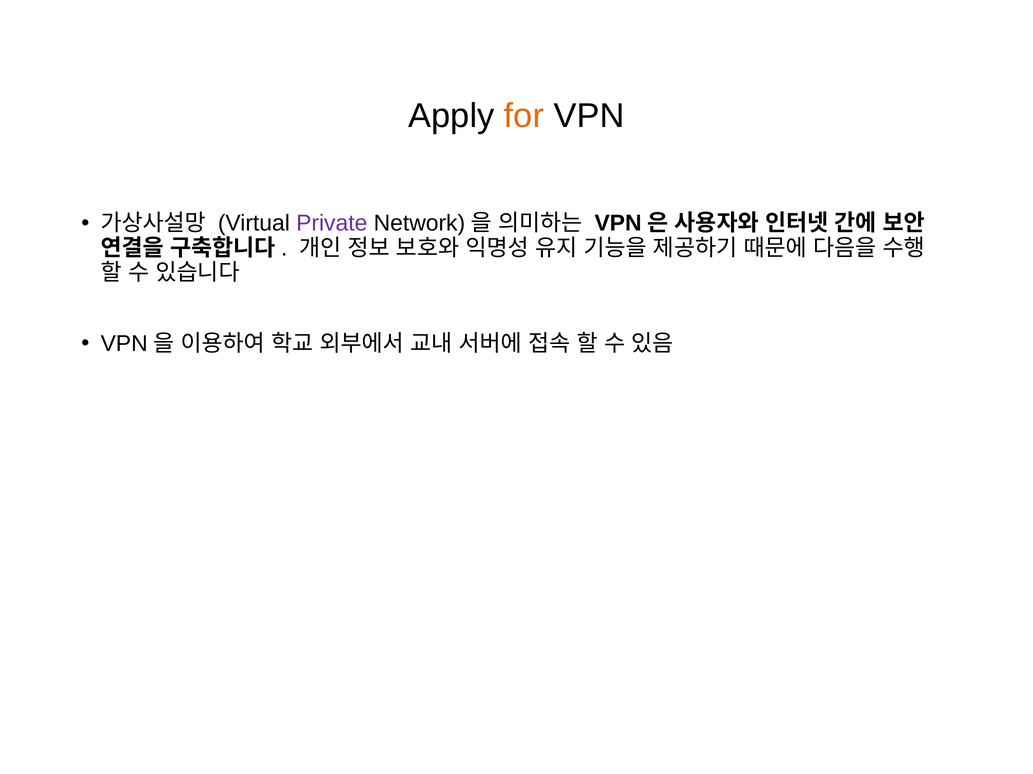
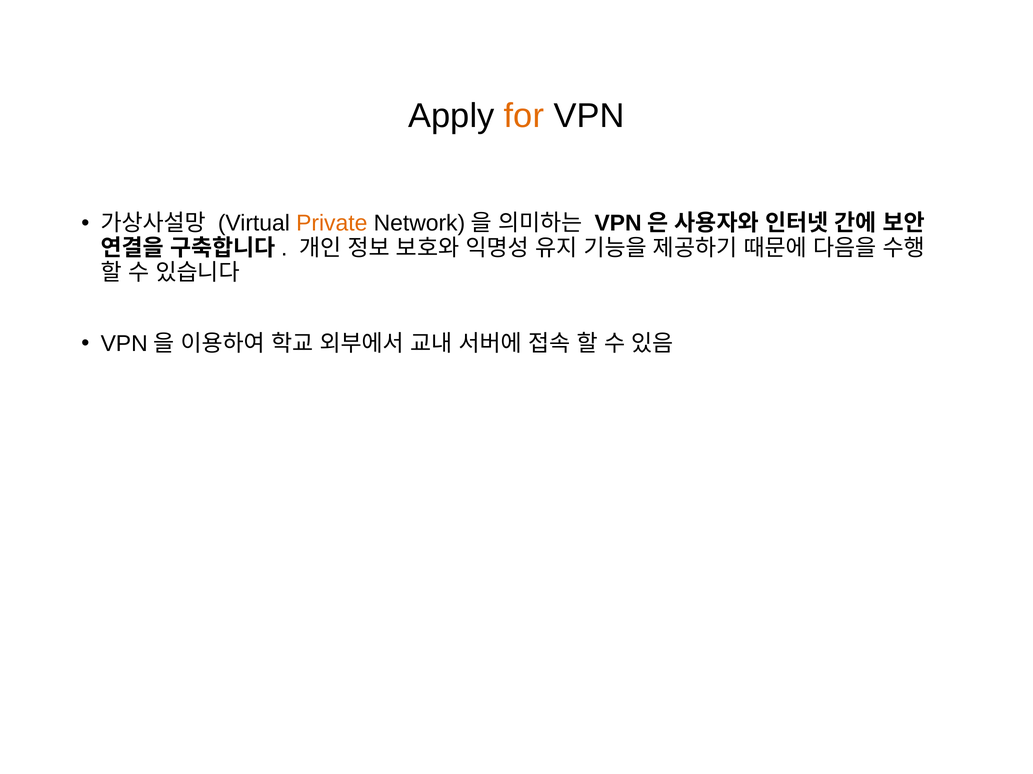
Private colour: purple -> orange (332, 224)
